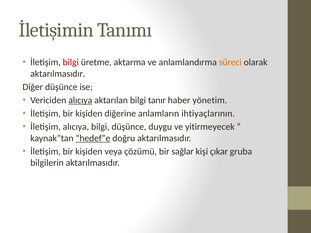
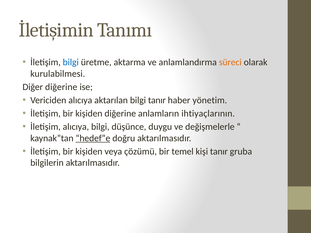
bilgi colour: red -> blue (71, 62)
aktarılmasıdır: aktarılmasıdır -> kurulabilmesi (58, 74)
Diğer düşünce: düşünce -> diğerine (61, 87)
alıcıya underline: present -> none (80, 100)
yitirmeyecek: yitirmeyecek -> değişmelerle (210, 127)
sağlar: sağlar -> temel (183, 152)
kişi çıkar: çıkar -> tanır (219, 152)
